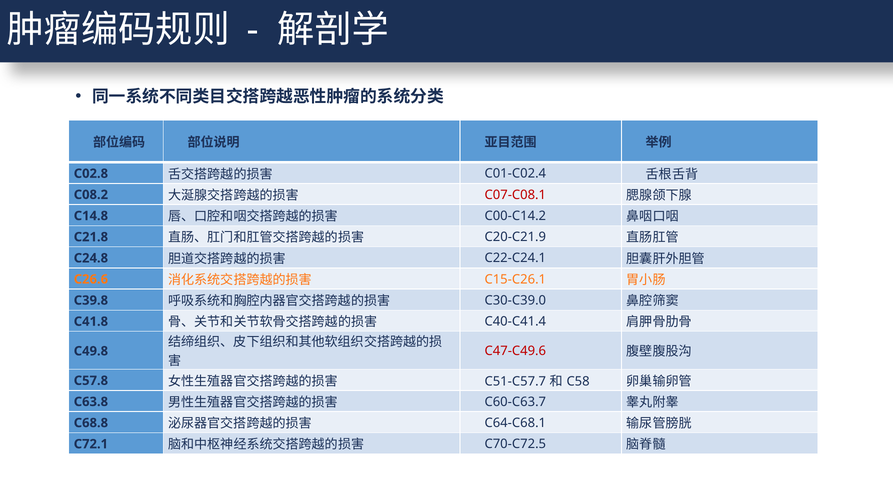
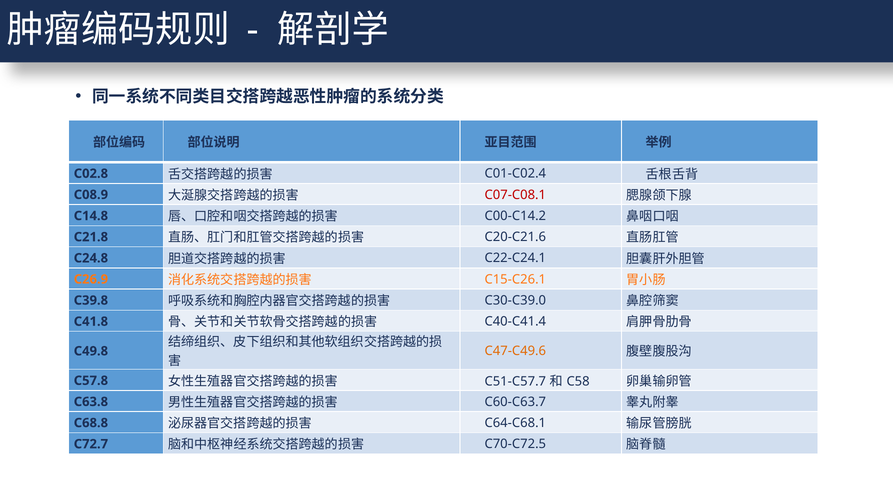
C08.2: C08.2 -> C08.9 (91, 195)
C20-C21.9: C20-C21.9 -> C20-C21.6 (515, 237)
C26.6: C26.6 -> C26.9 (91, 279)
C47-C49.6 colour: red -> orange (515, 351)
C72.1: C72.1 -> C72.7 (91, 444)
